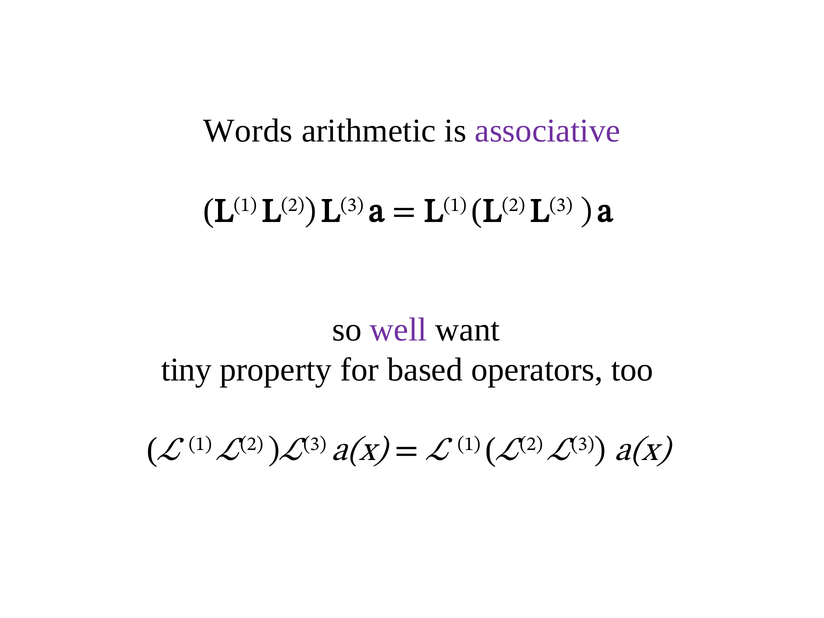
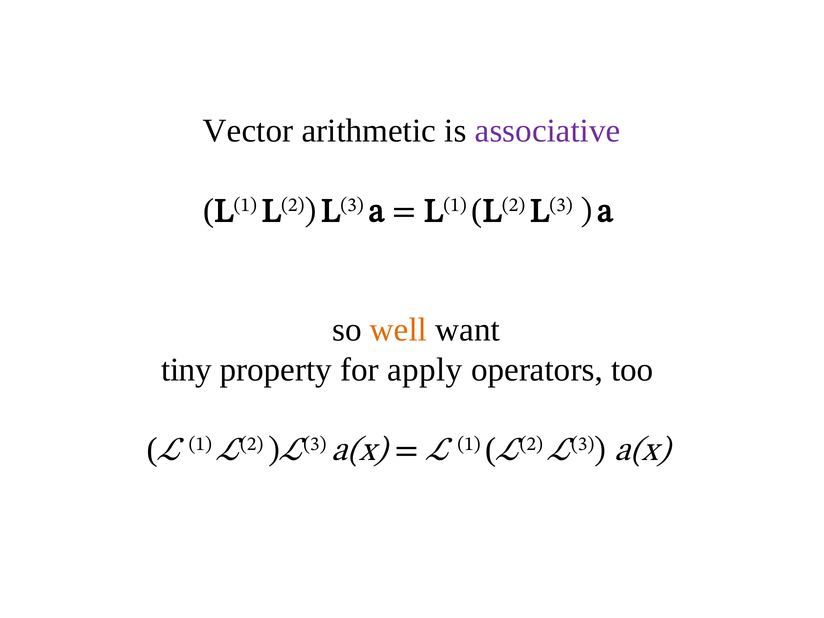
Words: Words -> Vector (248, 131)
well colour: purple -> orange (398, 330)
based: based -> apply (425, 370)
